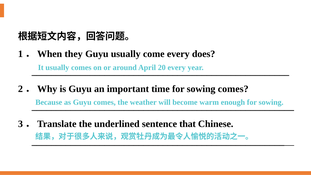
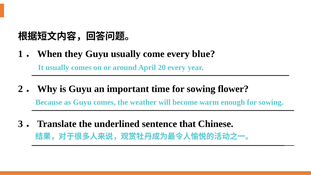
does: does -> blue (204, 54)
sowing comes: comes -> flower (233, 89)
